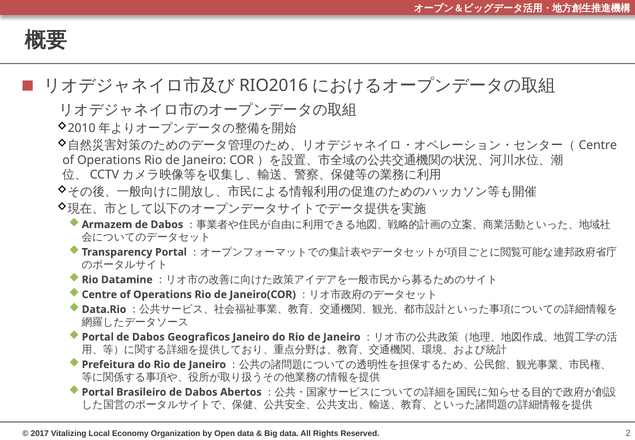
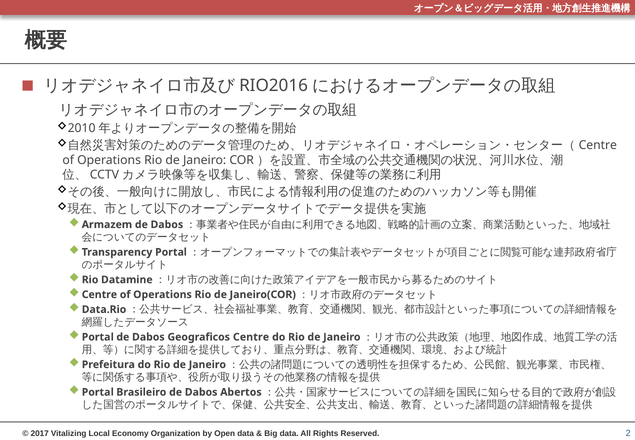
Geograficos Janeiro: Janeiro -> Centre (251, 337)
